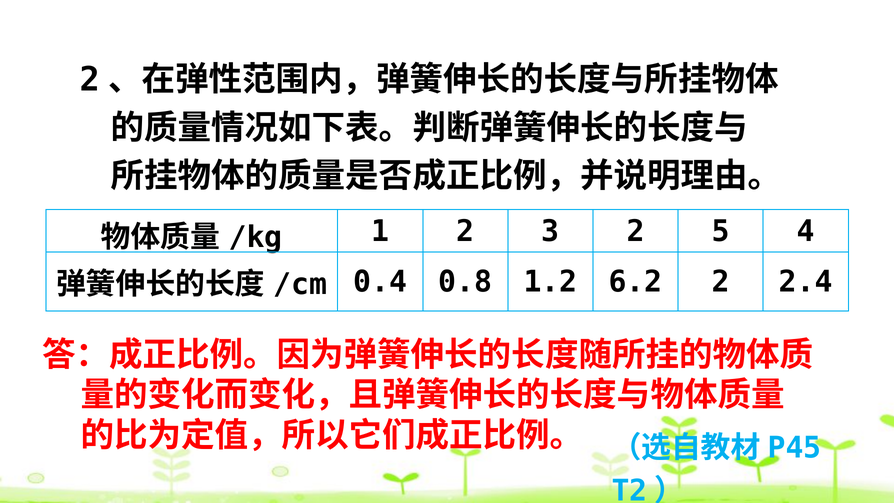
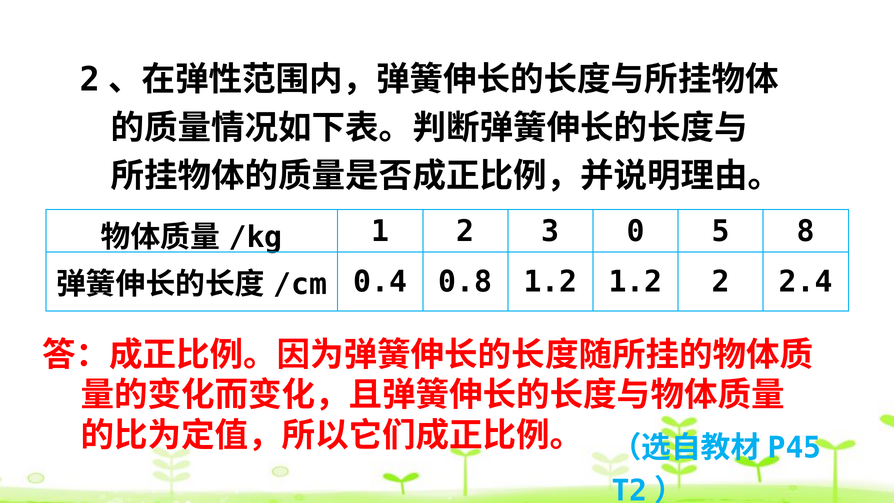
3 2: 2 -> 0 (636, 231)
4: 4 -> 8 (806, 231)
1.2 6.2: 6.2 -> 1.2 (635, 282)
